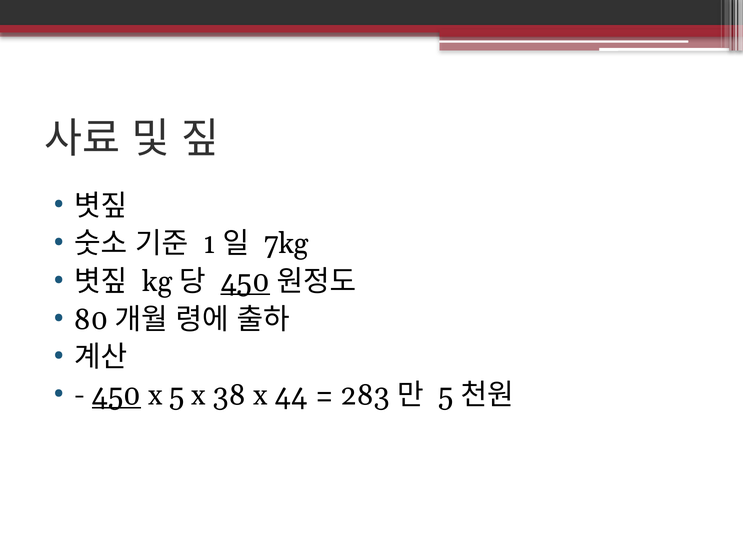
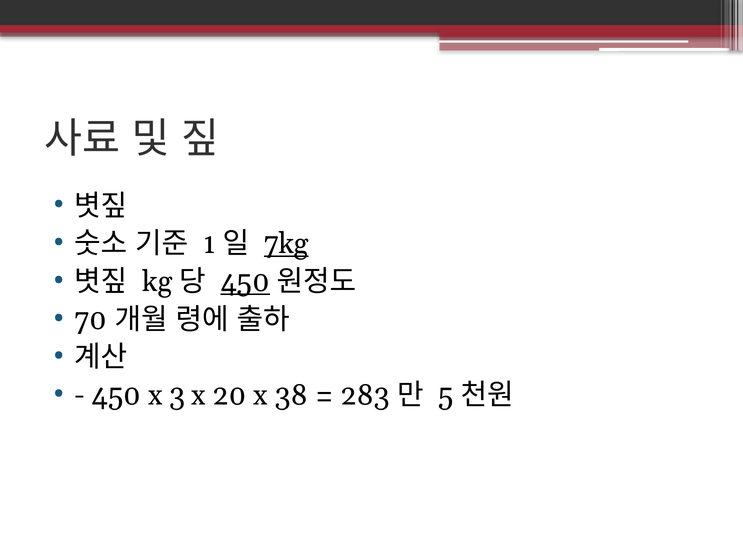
7kg underline: none -> present (286, 244)
80: 80 -> 70 (91, 319)
450 underline: present -> none (117, 395)
x 5: 5 -> 3 (177, 395)
38: 38 -> 20 (229, 395)
44: 44 -> 38 (291, 395)
